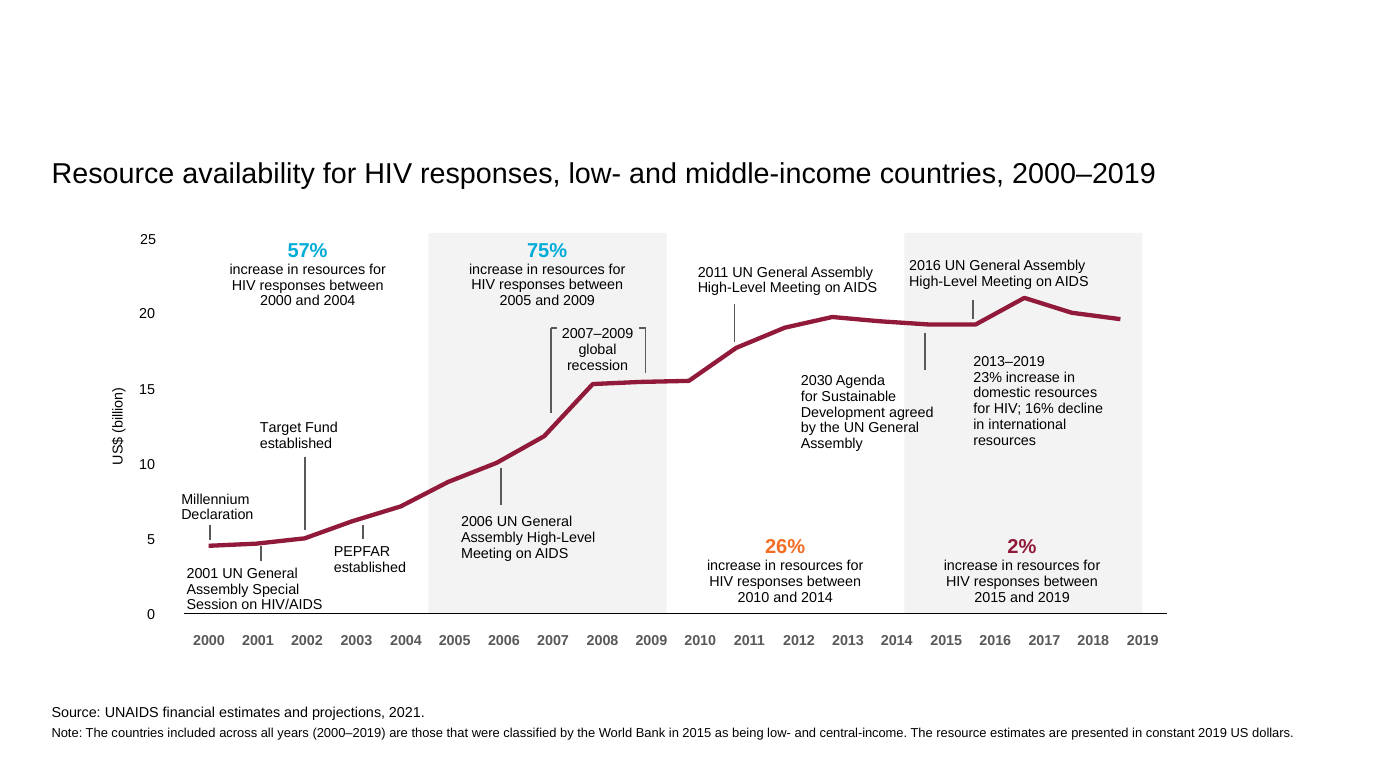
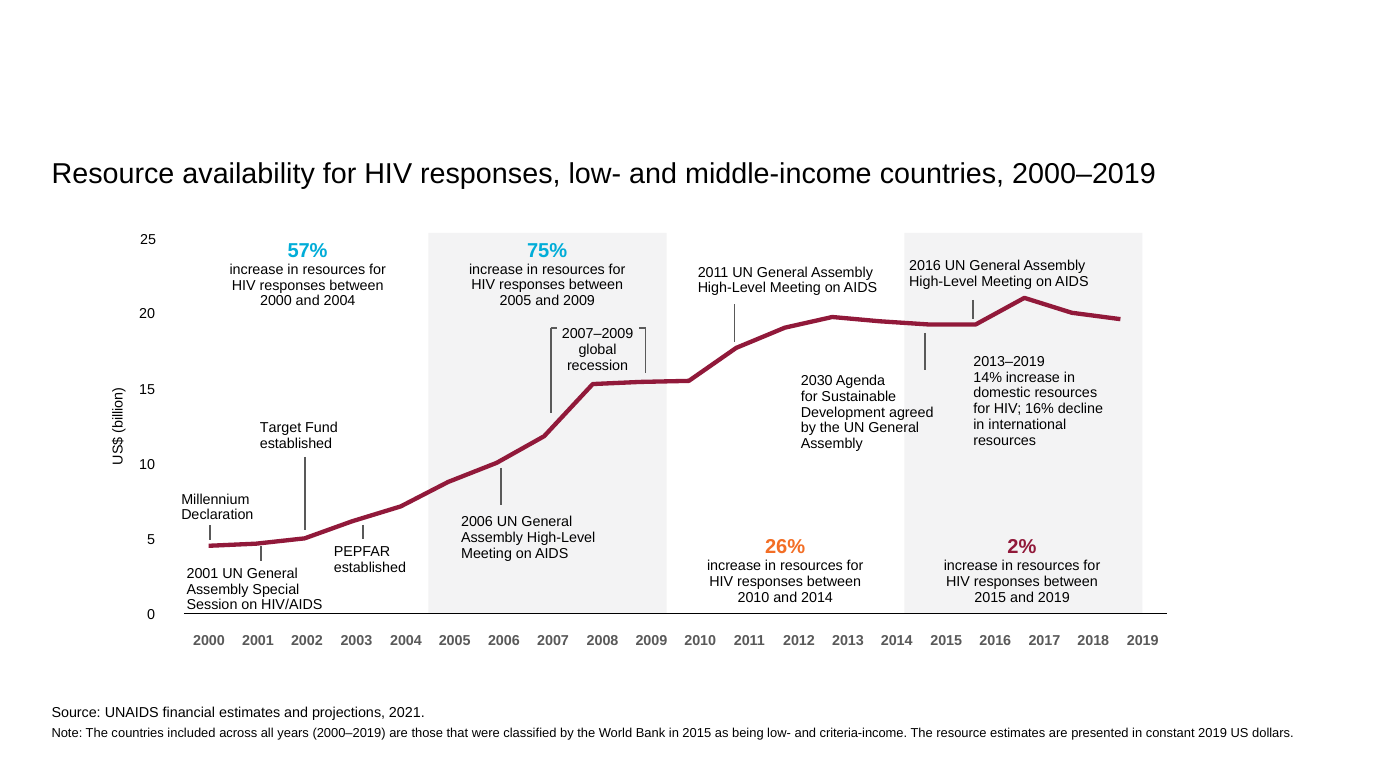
23%: 23% -> 14% (988, 377)
central-income: central-income -> criteria-income (863, 733)
